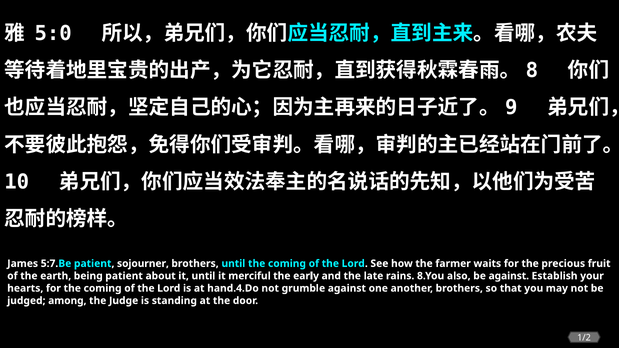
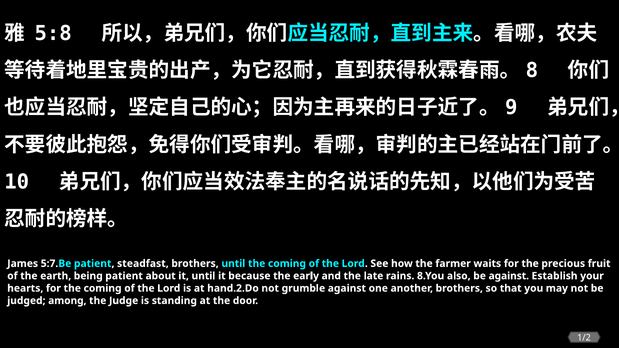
5:0: 5:0 -> 5:8 (53, 33)
sojourner: sojourner -> steadfast (143, 264)
merciful: merciful -> because (249, 276)
hand.4.Do: hand.4.Do -> hand.2.Do (233, 288)
